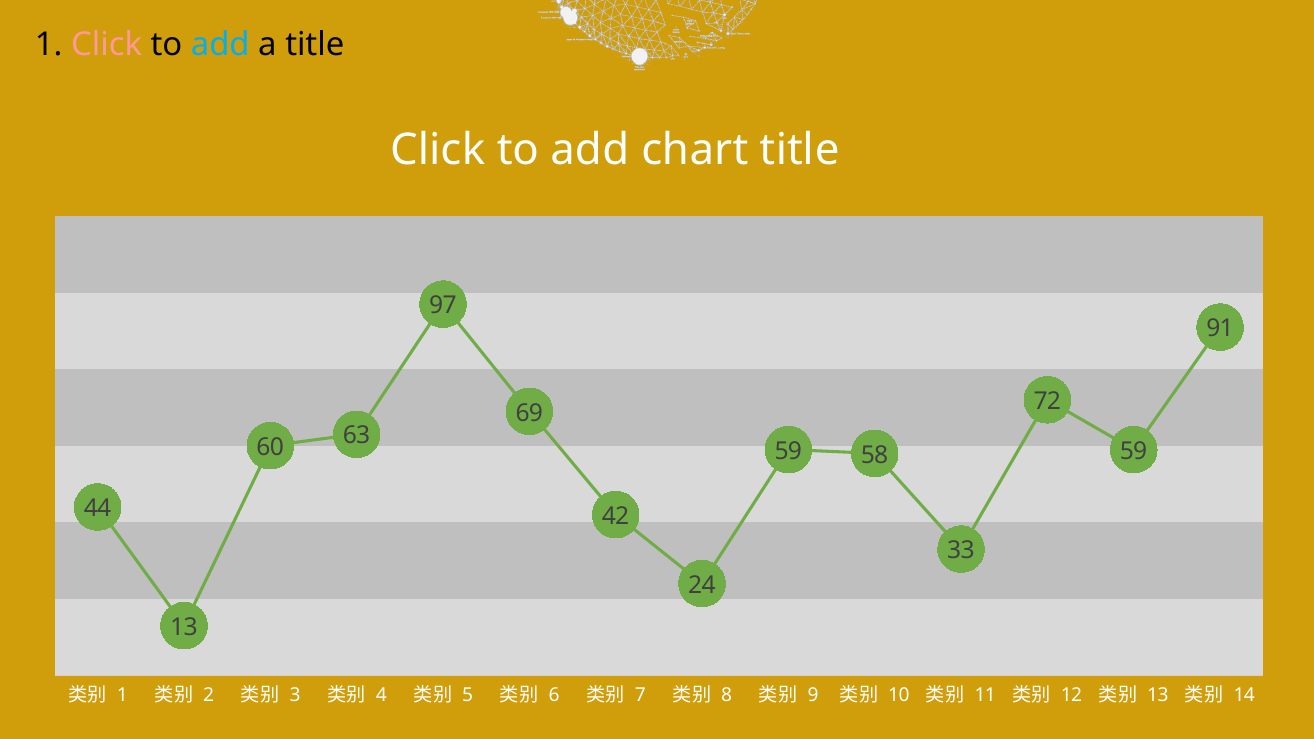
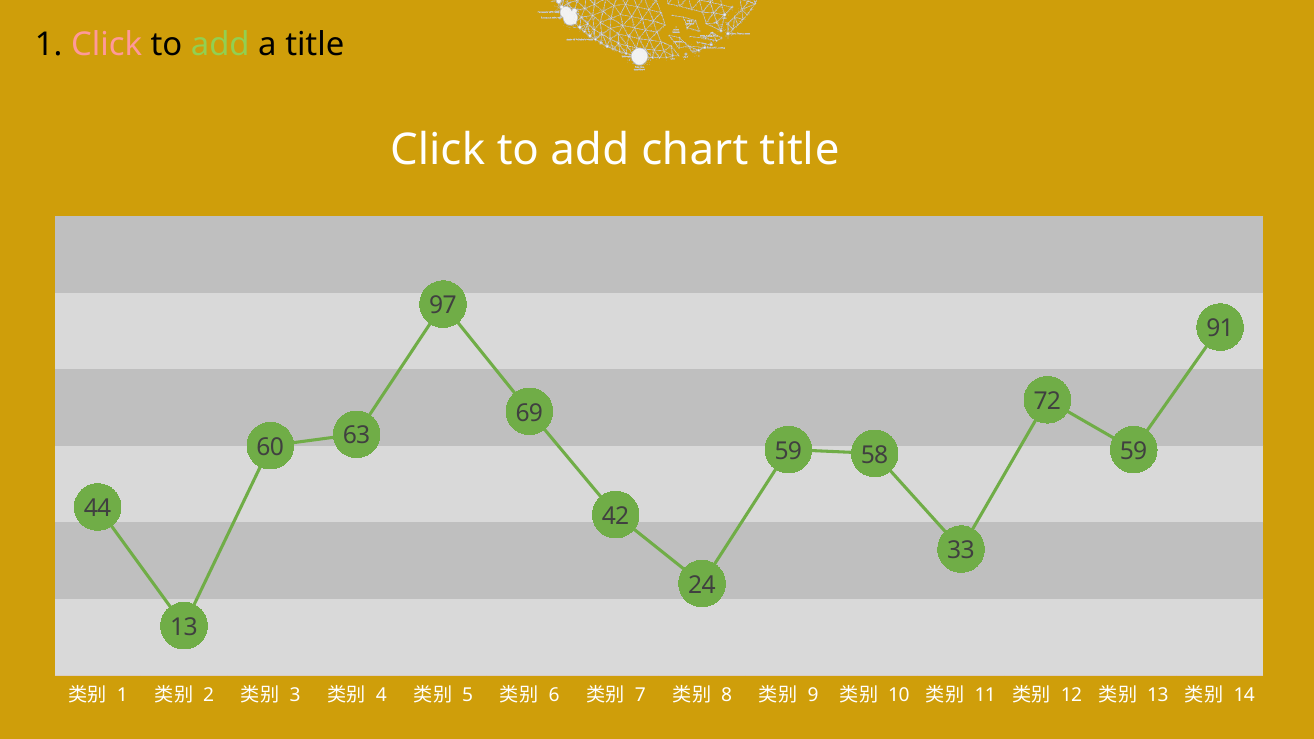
add colour: light blue -> light green (220, 45)
